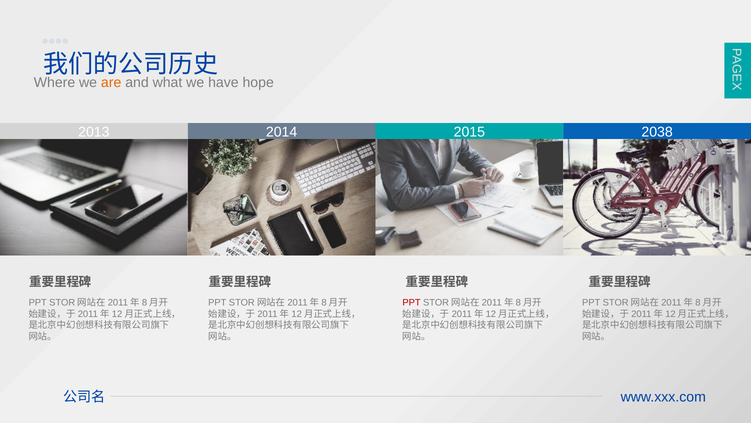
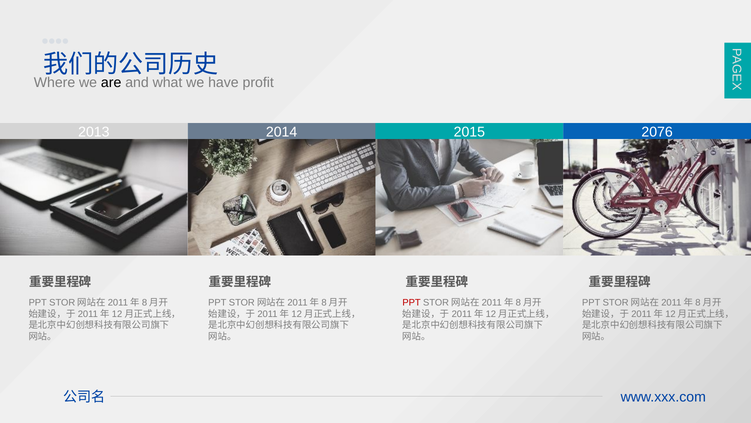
are colour: orange -> black (111, 83)
hope: hope -> profit (258, 83)
2038: 2038 -> 2076 (657, 132)
